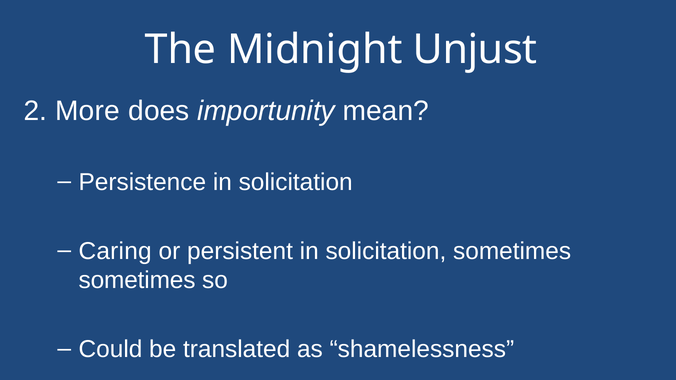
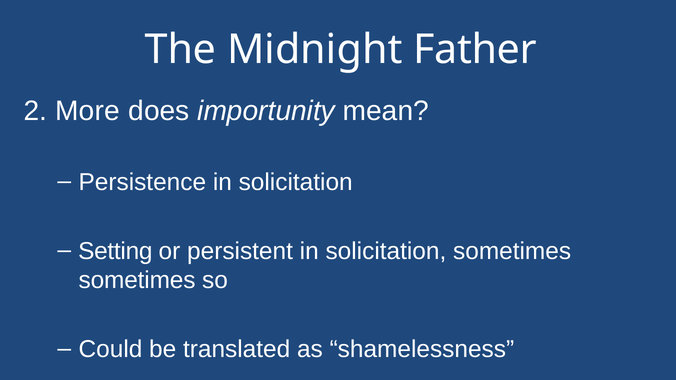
Unjust: Unjust -> Father (475, 50)
Caring: Caring -> Setting (115, 251)
